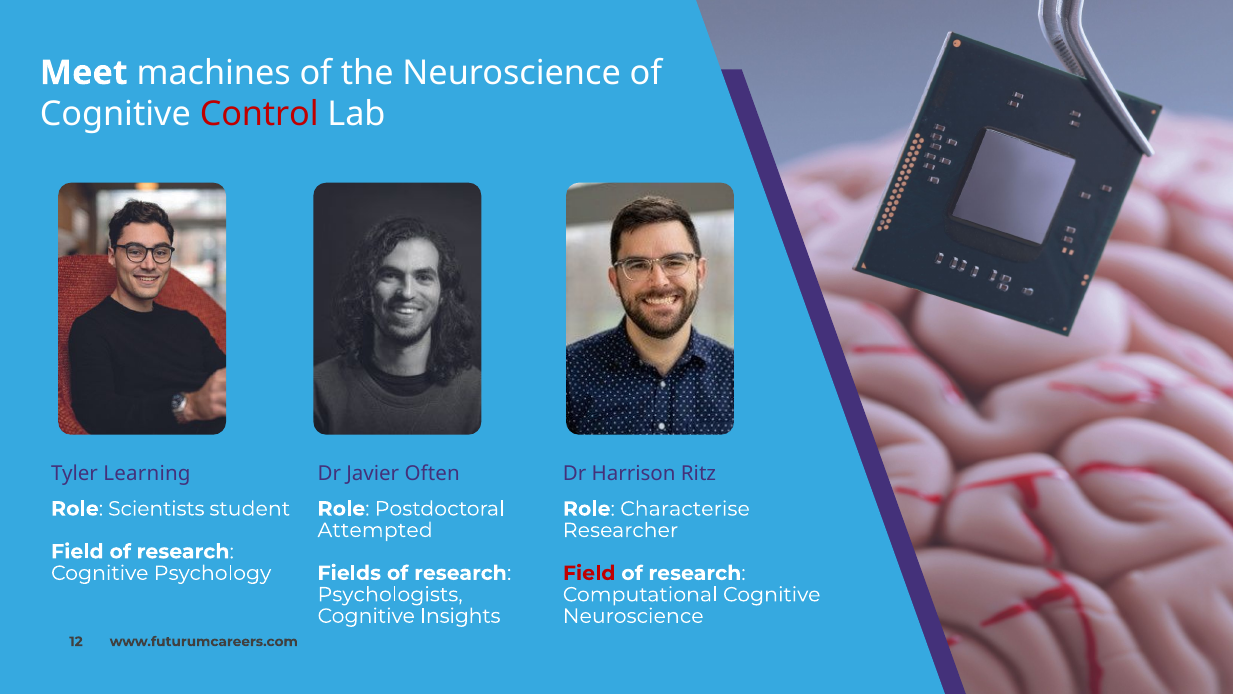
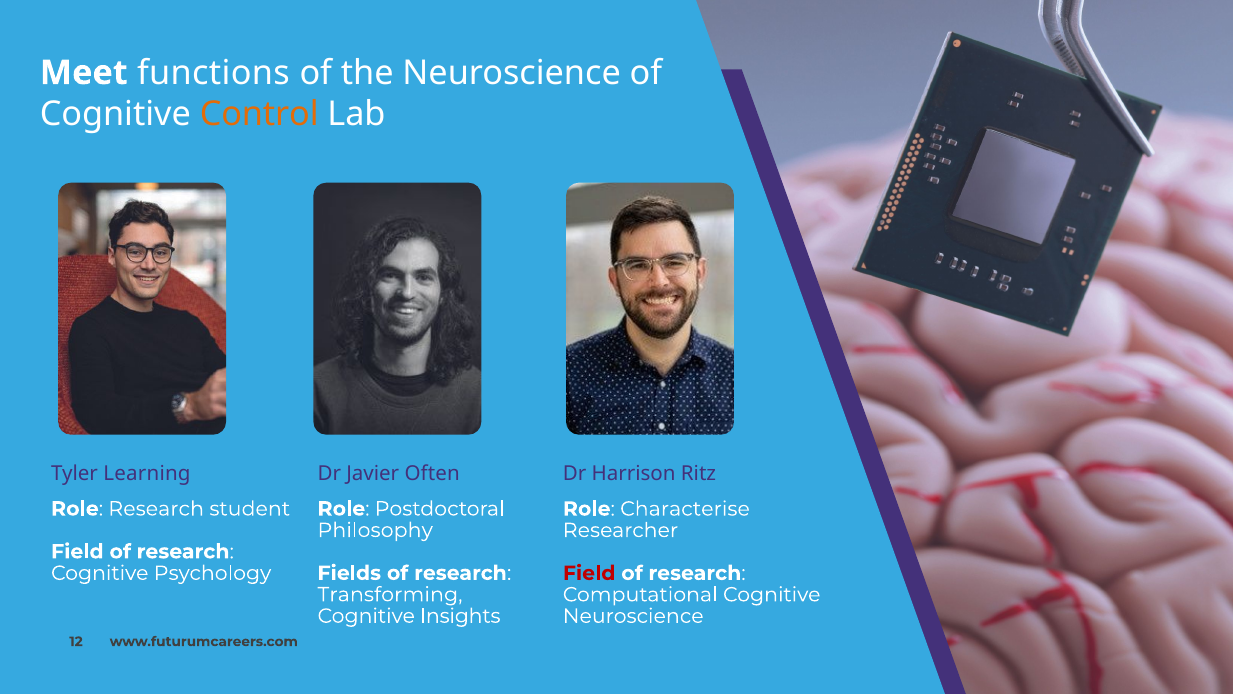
machines: machines -> functions (213, 73)
Control colour: red -> orange (259, 114)
Role Scientists: Scientists -> Research (156, 508)
Attempted: Attempted -> Philosophy (375, 530)
Psychologists: Psychologists -> Transforming (390, 594)
